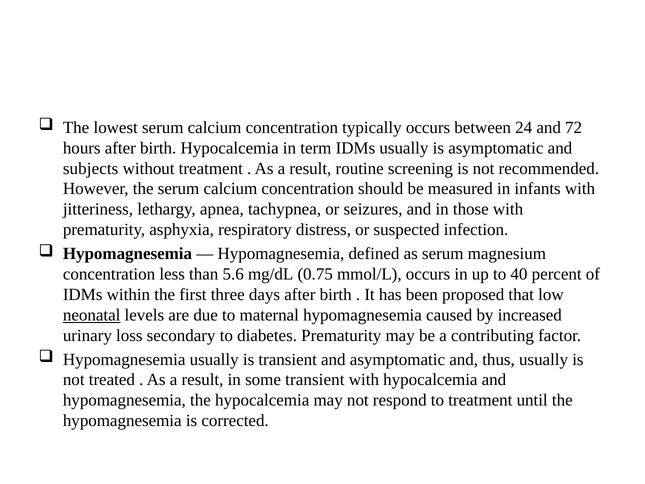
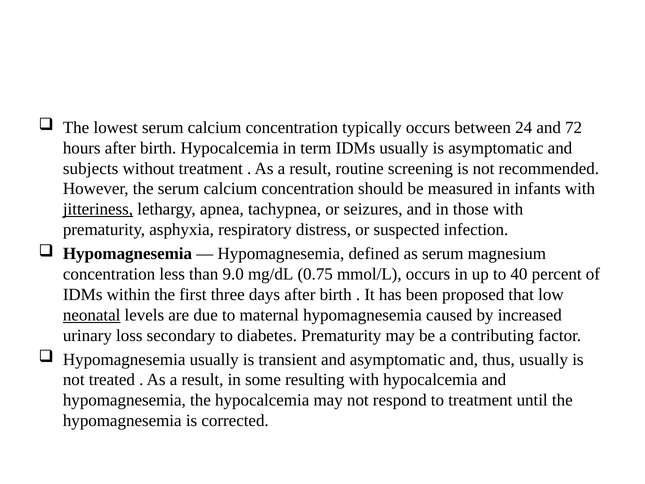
jitteriness underline: none -> present (98, 209)
5.6: 5.6 -> 9.0 (233, 274)
some transient: transient -> resulting (315, 380)
